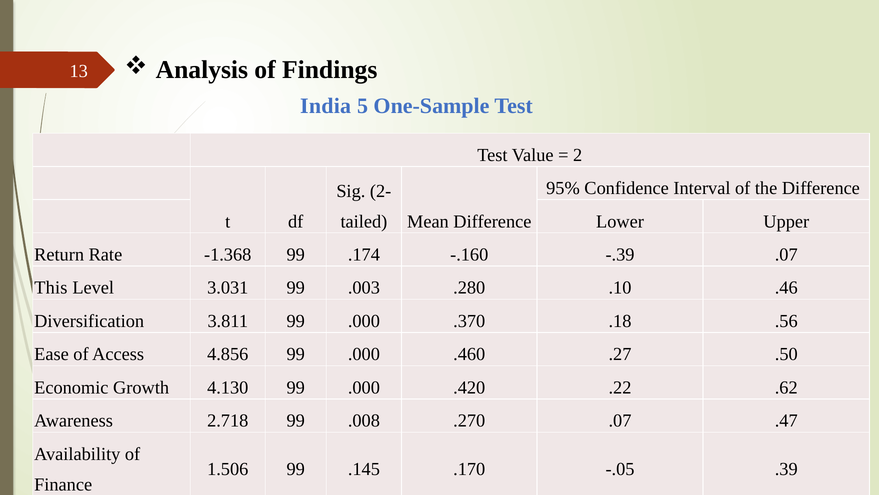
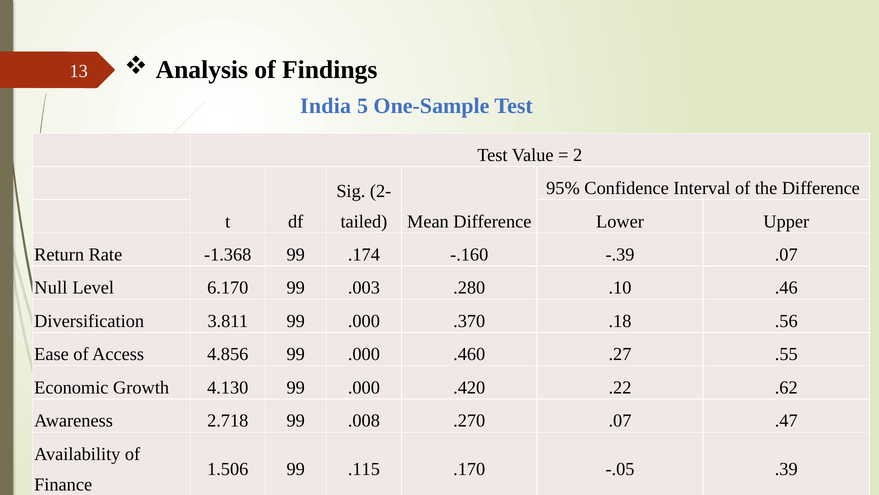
This: This -> Null (51, 288)
3.031: 3.031 -> 6.170 (228, 288)
.50: .50 -> .55 (786, 354)
.145: .145 -> .115 (364, 469)
